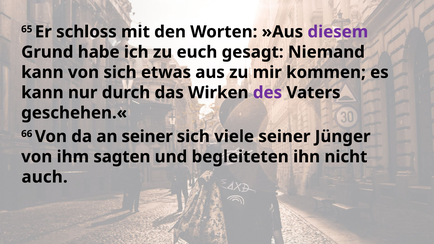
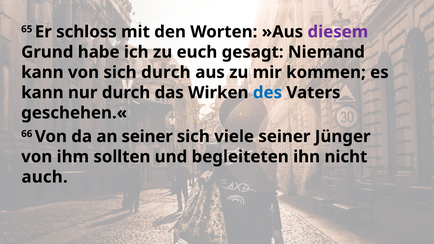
sich etwas: etwas -> durch (166, 72)
des colour: purple -> blue (267, 93)
sagten: sagten -> sollten (122, 157)
